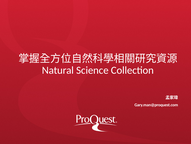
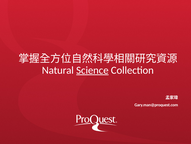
Science underline: none -> present (92, 70)
